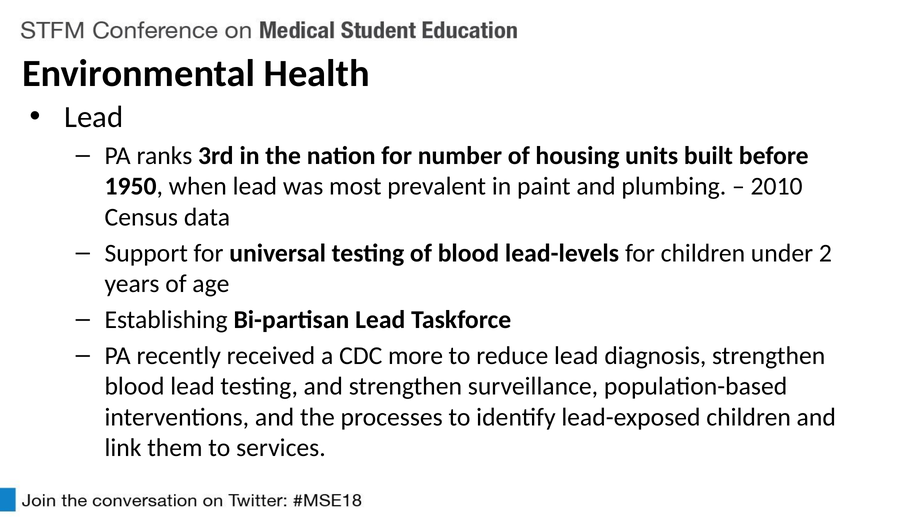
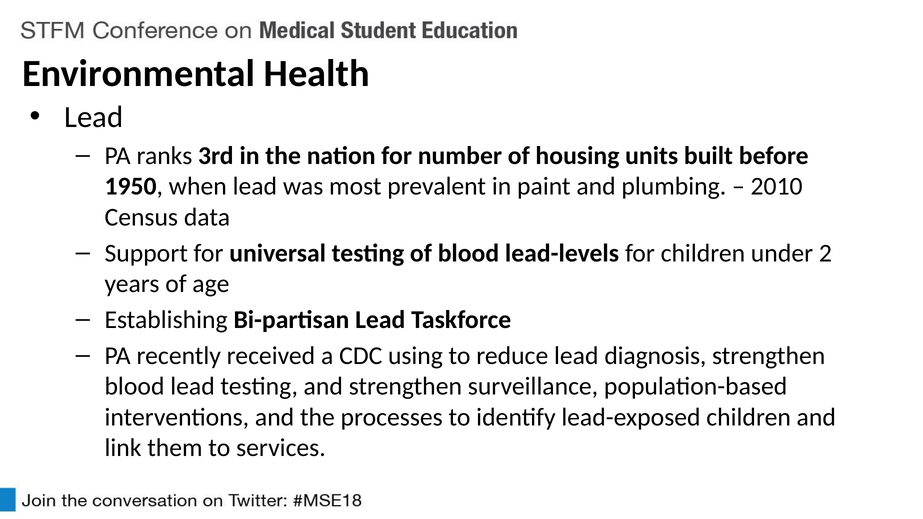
more: more -> using (415, 356)
